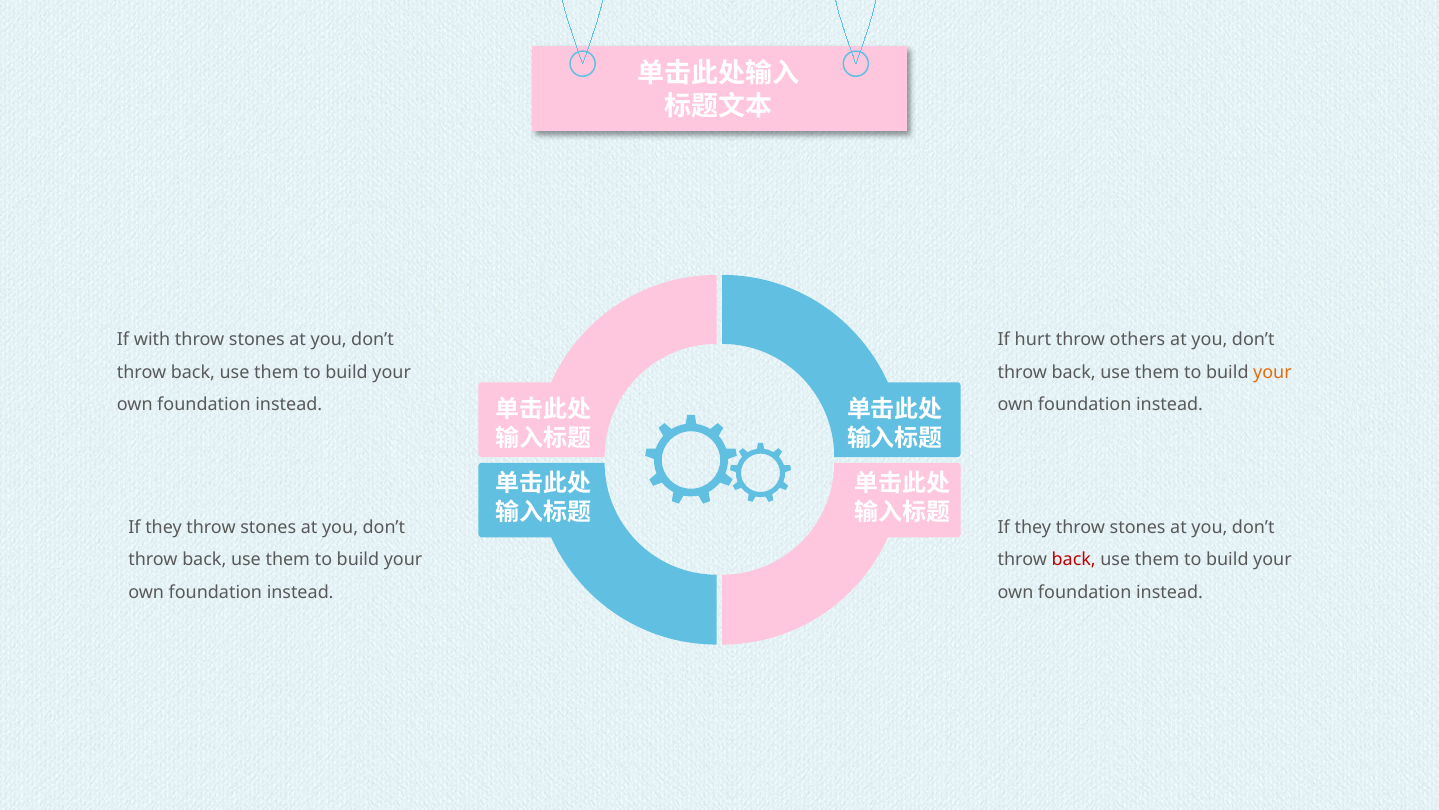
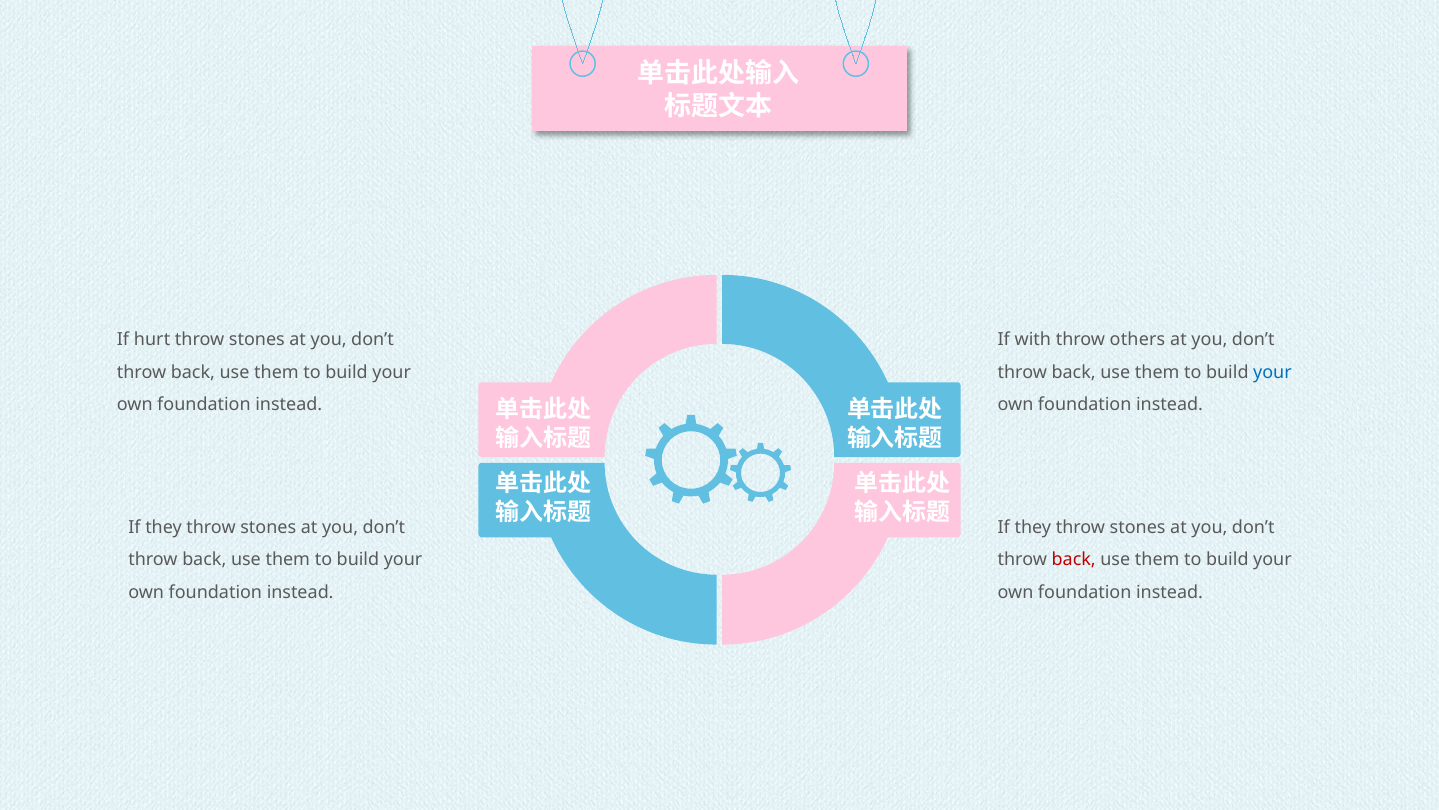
with: with -> hurt (152, 340)
hurt: hurt -> with (1033, 340)
your colour: orange -> blue (1272, 372)
